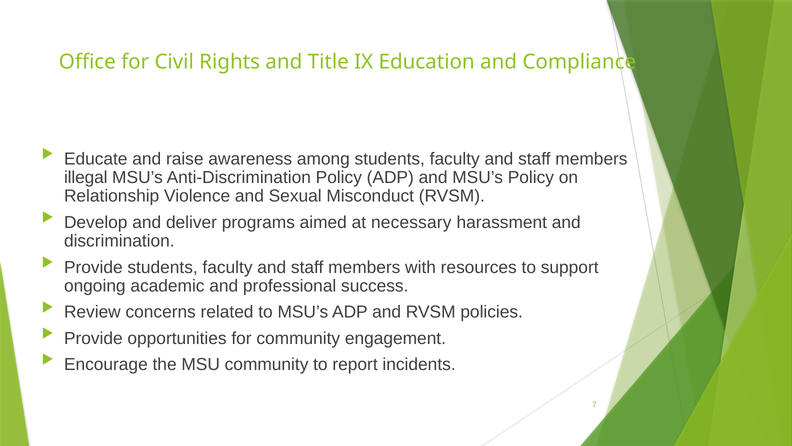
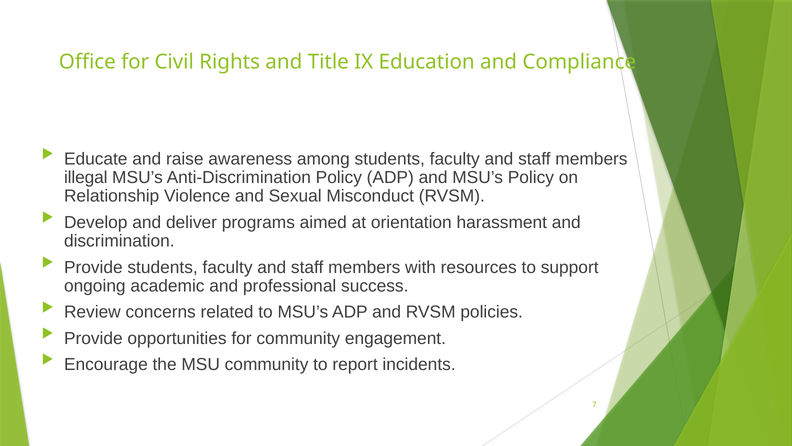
necessary: necessary -> orientation (411, 222)
